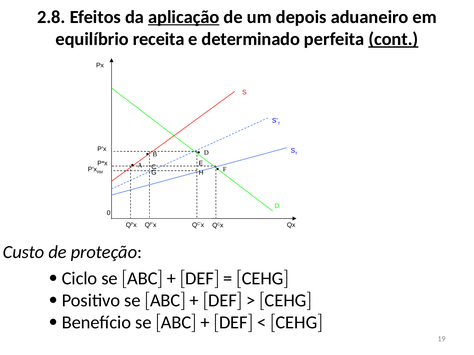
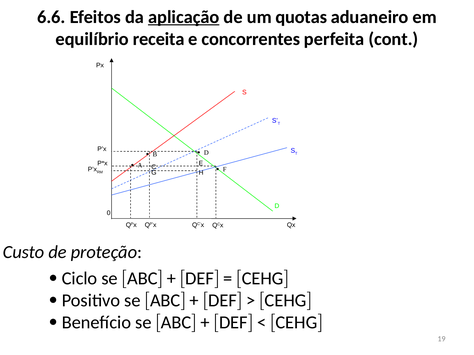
2.8: 2.8 -> 6.6 (51, 17)
depois: depois -> quotas (301, 17)
determinado: determinado -> concorrentes (251, 39)
cont underline: present -> none (393, 39)
